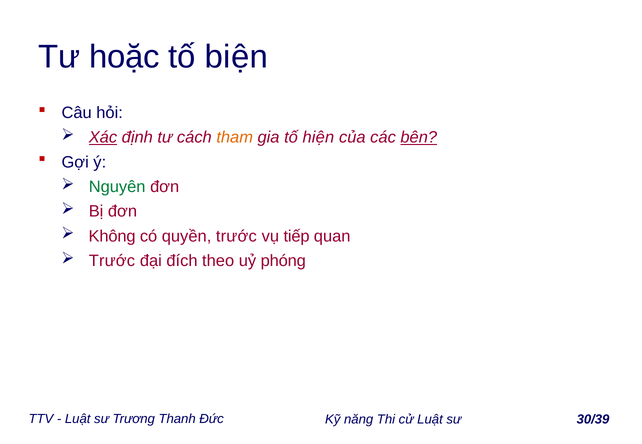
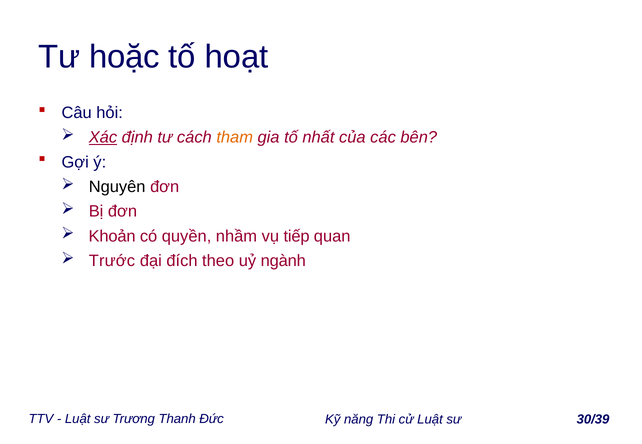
biện: biện -> hoạt (237, 57)
hiện: hiện -> nhất (318, 138)
bên underline: present -> none (419, 138)
Nguyên colour: green -> black (117, 187)
Không: Không -> Khoản (112, 236)
quyền trước: trước -> nhầm (236, 236)
phóng: phóng -> ngành (283, 261)
